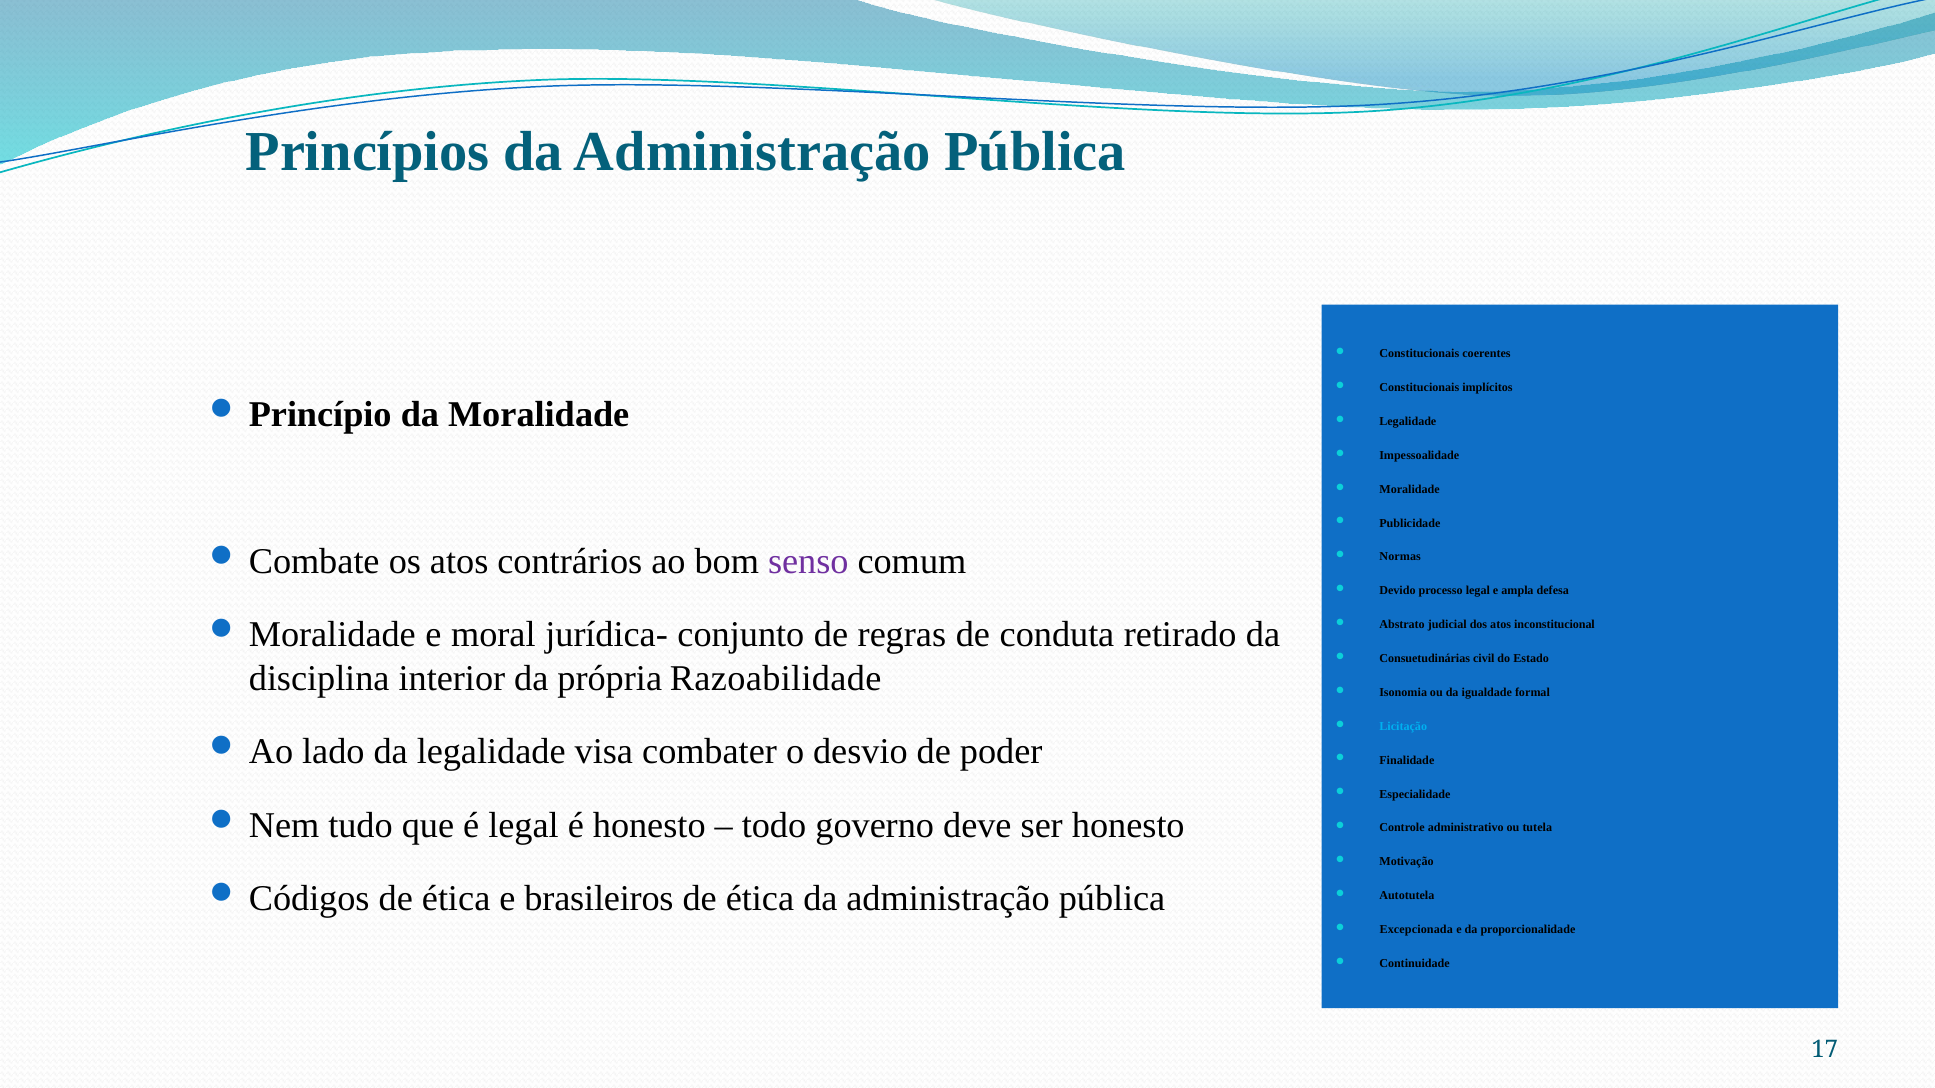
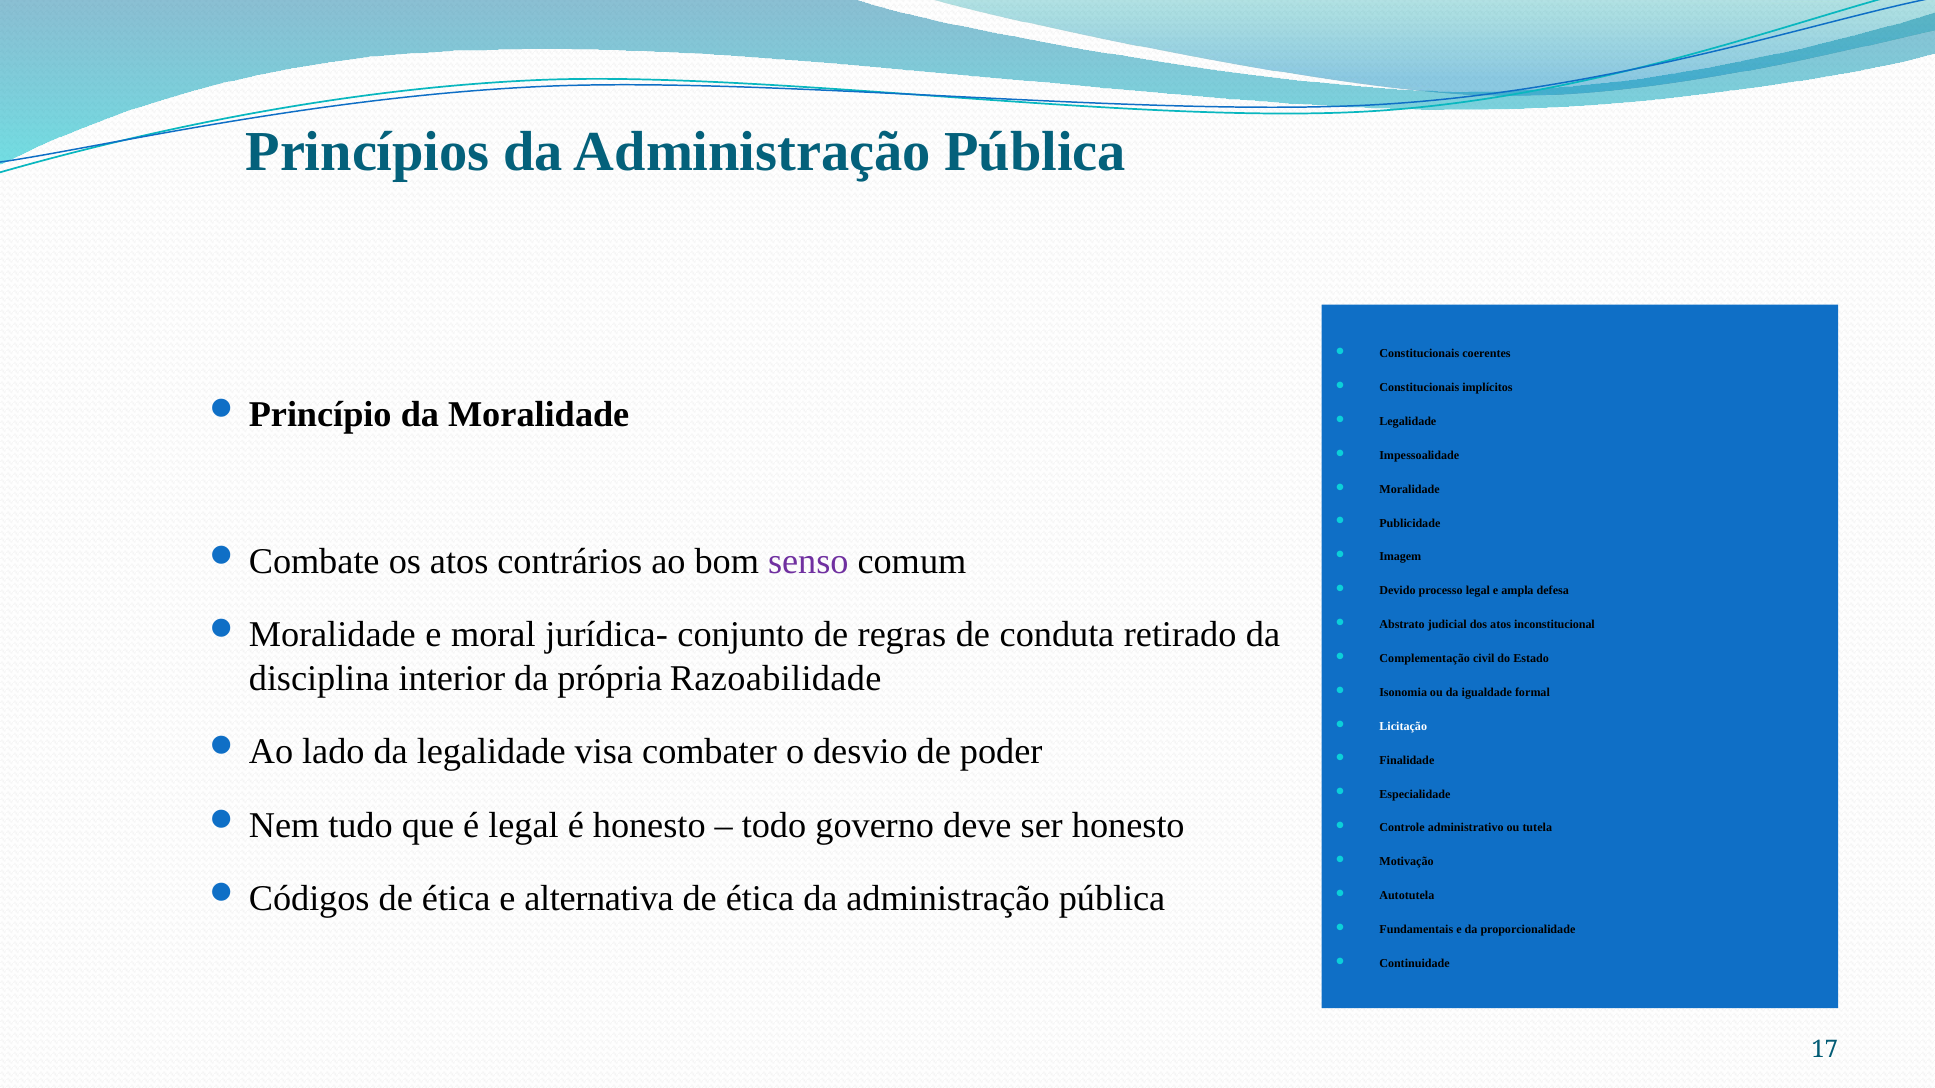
Normas: Normas -> Imagem (1400, 557)
Consuetudinárias: Consuetudinárias -> Complementação (1425, 659)
Licitação colour: light blue -> white (1403, 727)
brasileiros: brasileiros -> alternativa (599, 899)
Excepcionada: Excepcionada -> Fundamentais (1416, 930)
